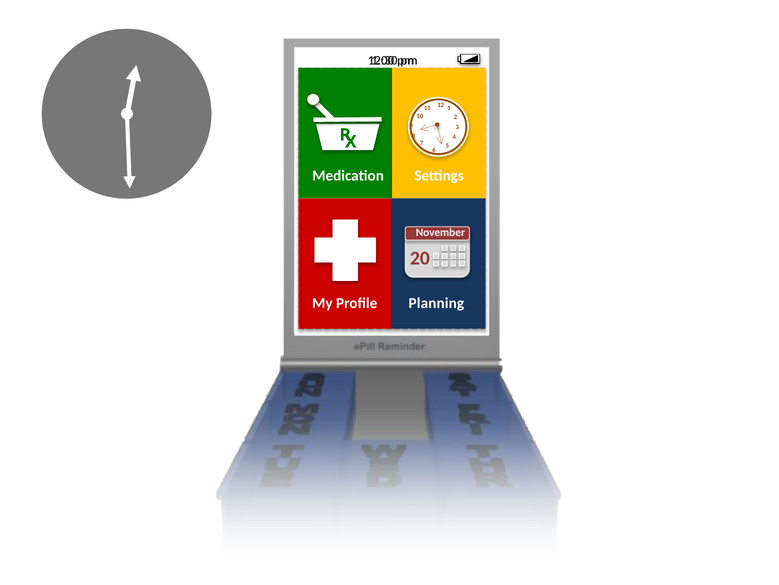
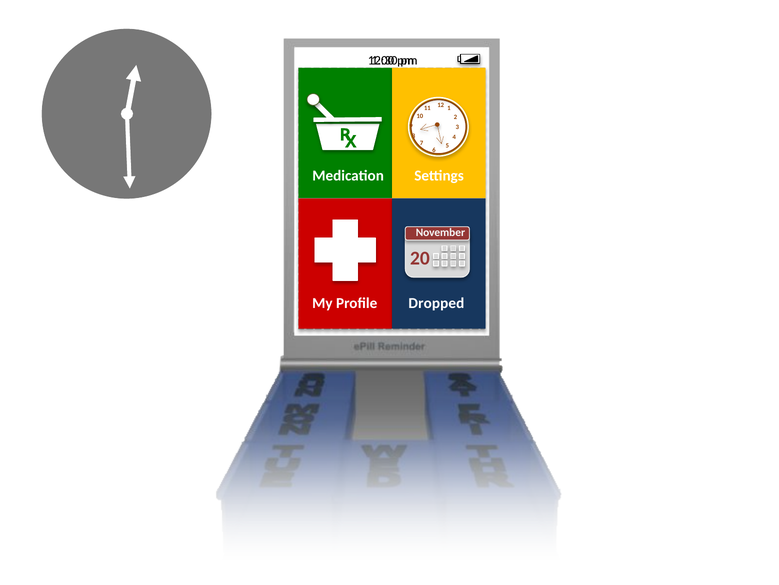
Planning: Planning -> Dropped (436, 303)
